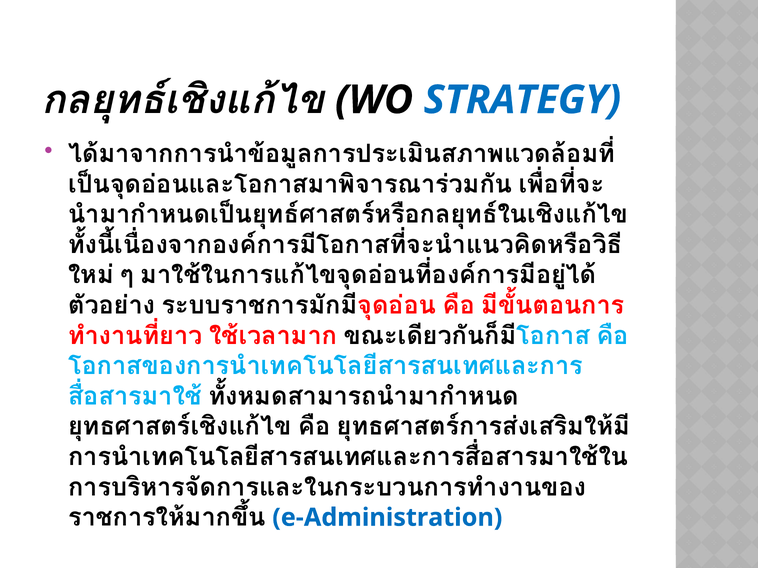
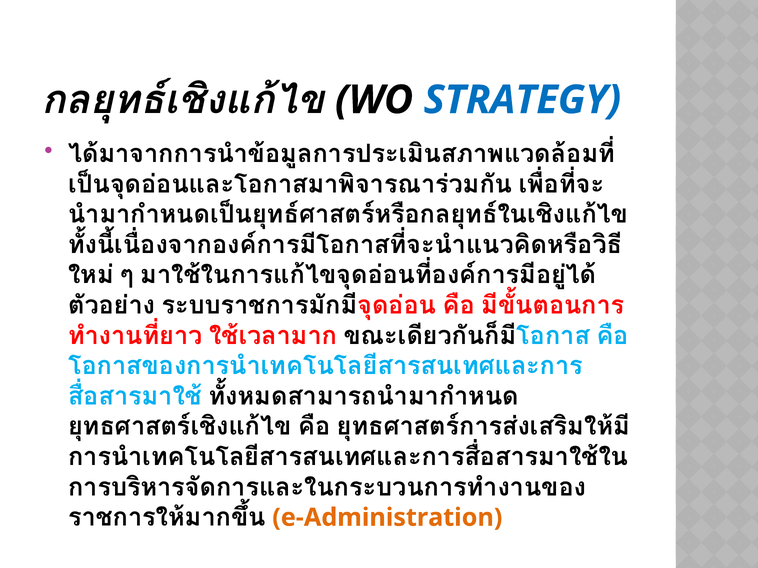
e-Administration colour: blue -> orange (387, 518)
